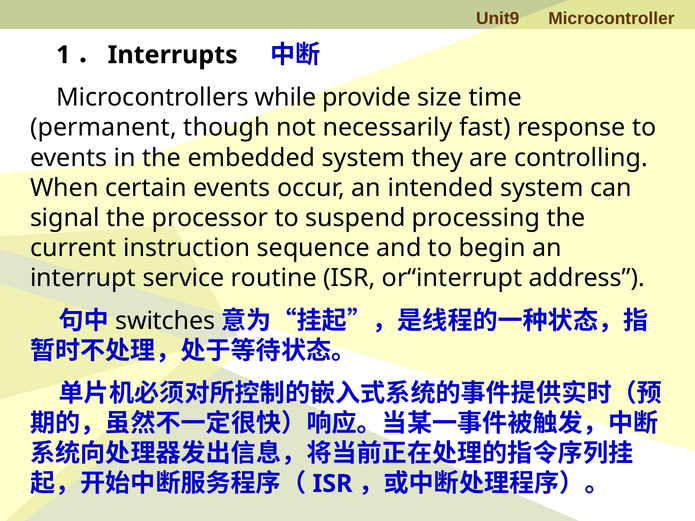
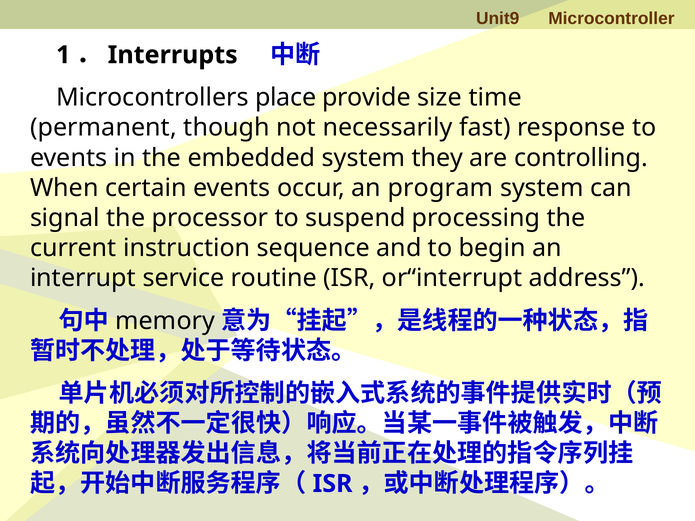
while: while -> place (286, 98)
intended: intended -> program (440, 188)
switches: switches -> memory (165, 321)
